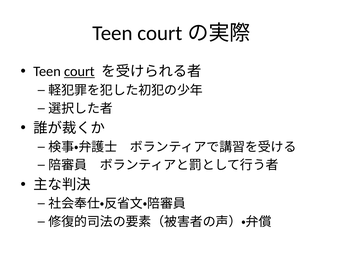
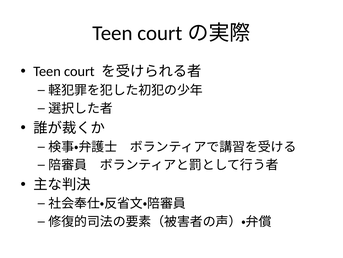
court underline: present -> none (79, 71)
